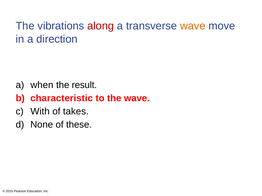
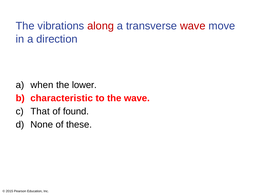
wave colour: orange -> red (193, 26)
result: result -> lower (84, 85)
With: With -> That (40, 112)
takes: takes -> found (76, 112)
